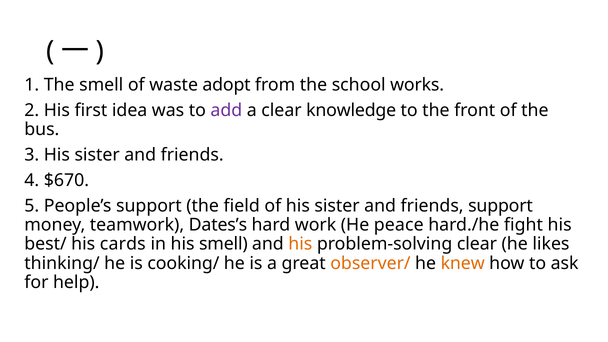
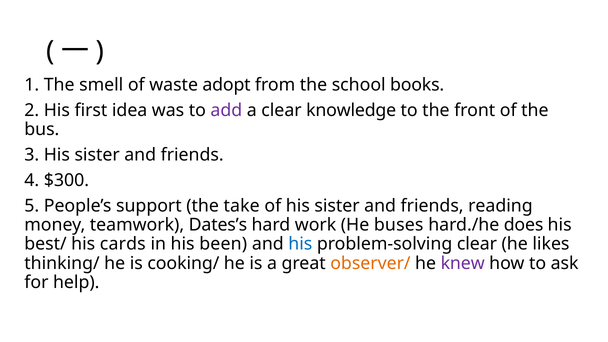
works: works -> books (417, 85)
$670: $670 -> $300 (66, 180)
field: field -> take (242, 206)
friends support: support -> reading (500, 206)
peace: peace -> buses (399, 225)
fight: fight -> does (524, 225)
his smell: smell -> been (223, 244)
his colour: orange -> blue (300, 244)
knew colour: orange -> purple (463, 263)
